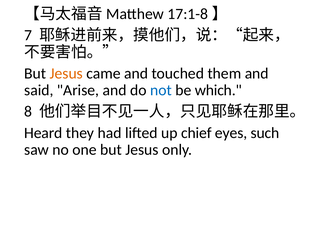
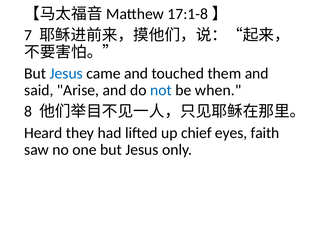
Jesus colour: orange -> blue (66, 73)
which: which -> when (218, 90)
such: such -> faith (265, 133)
